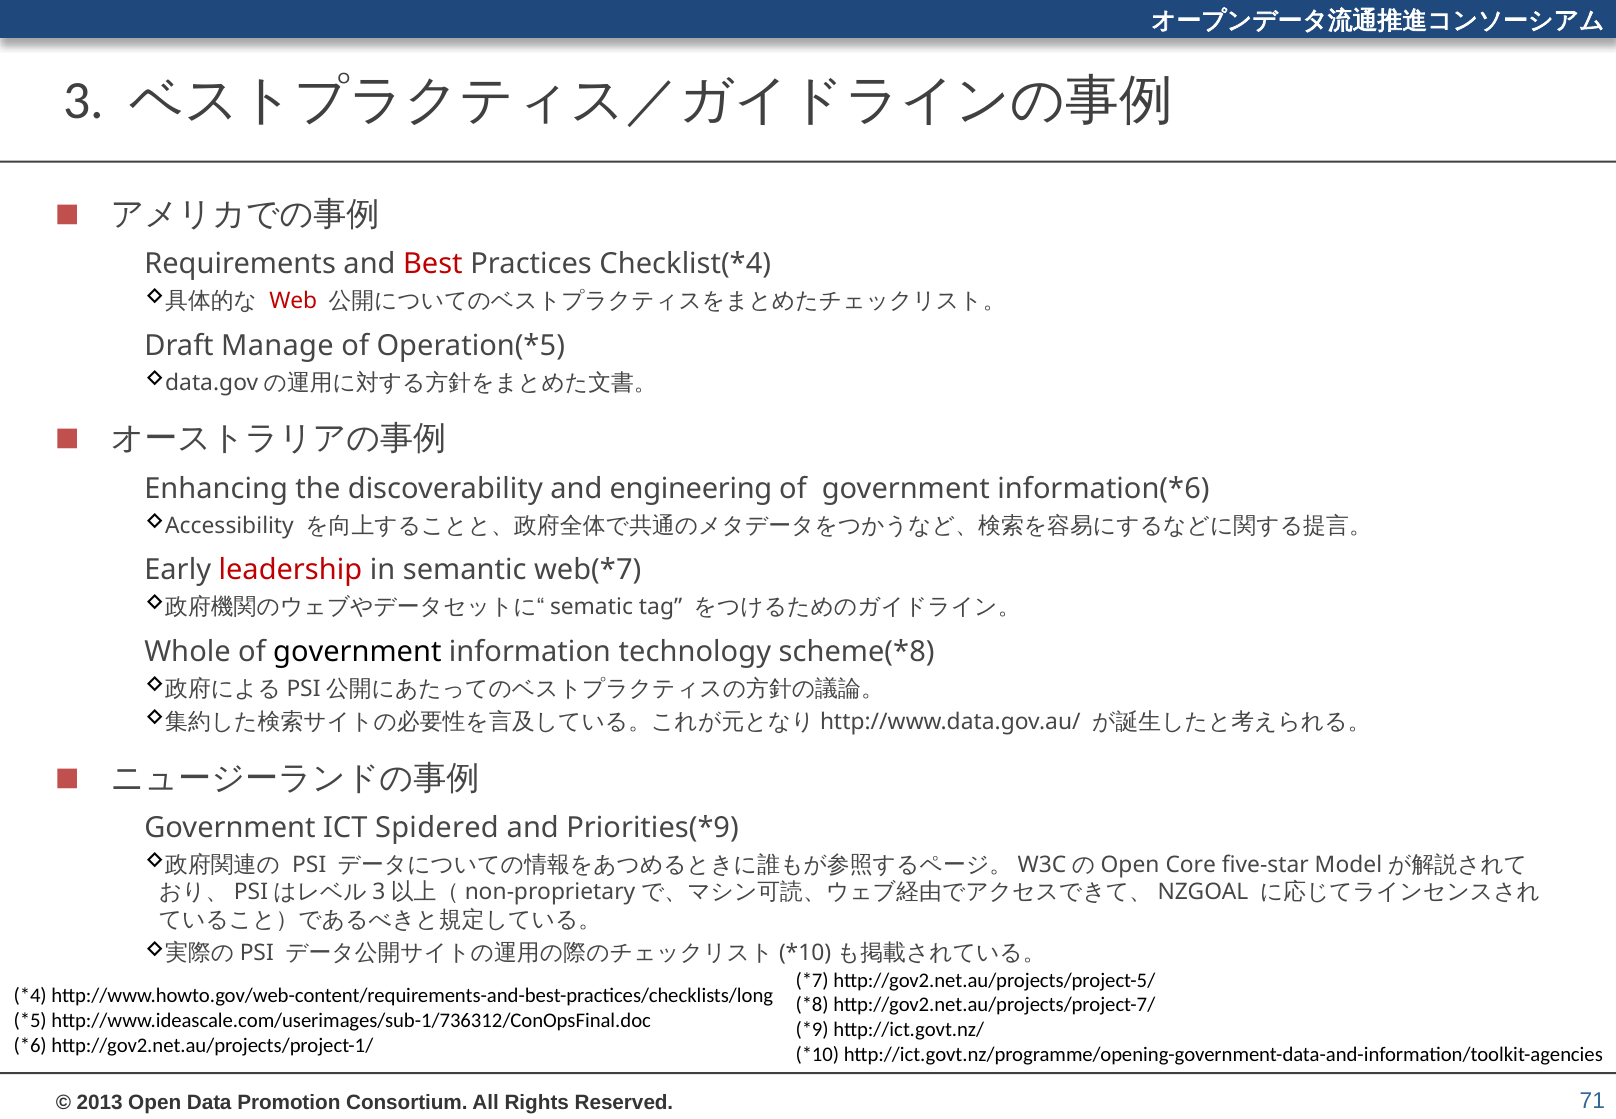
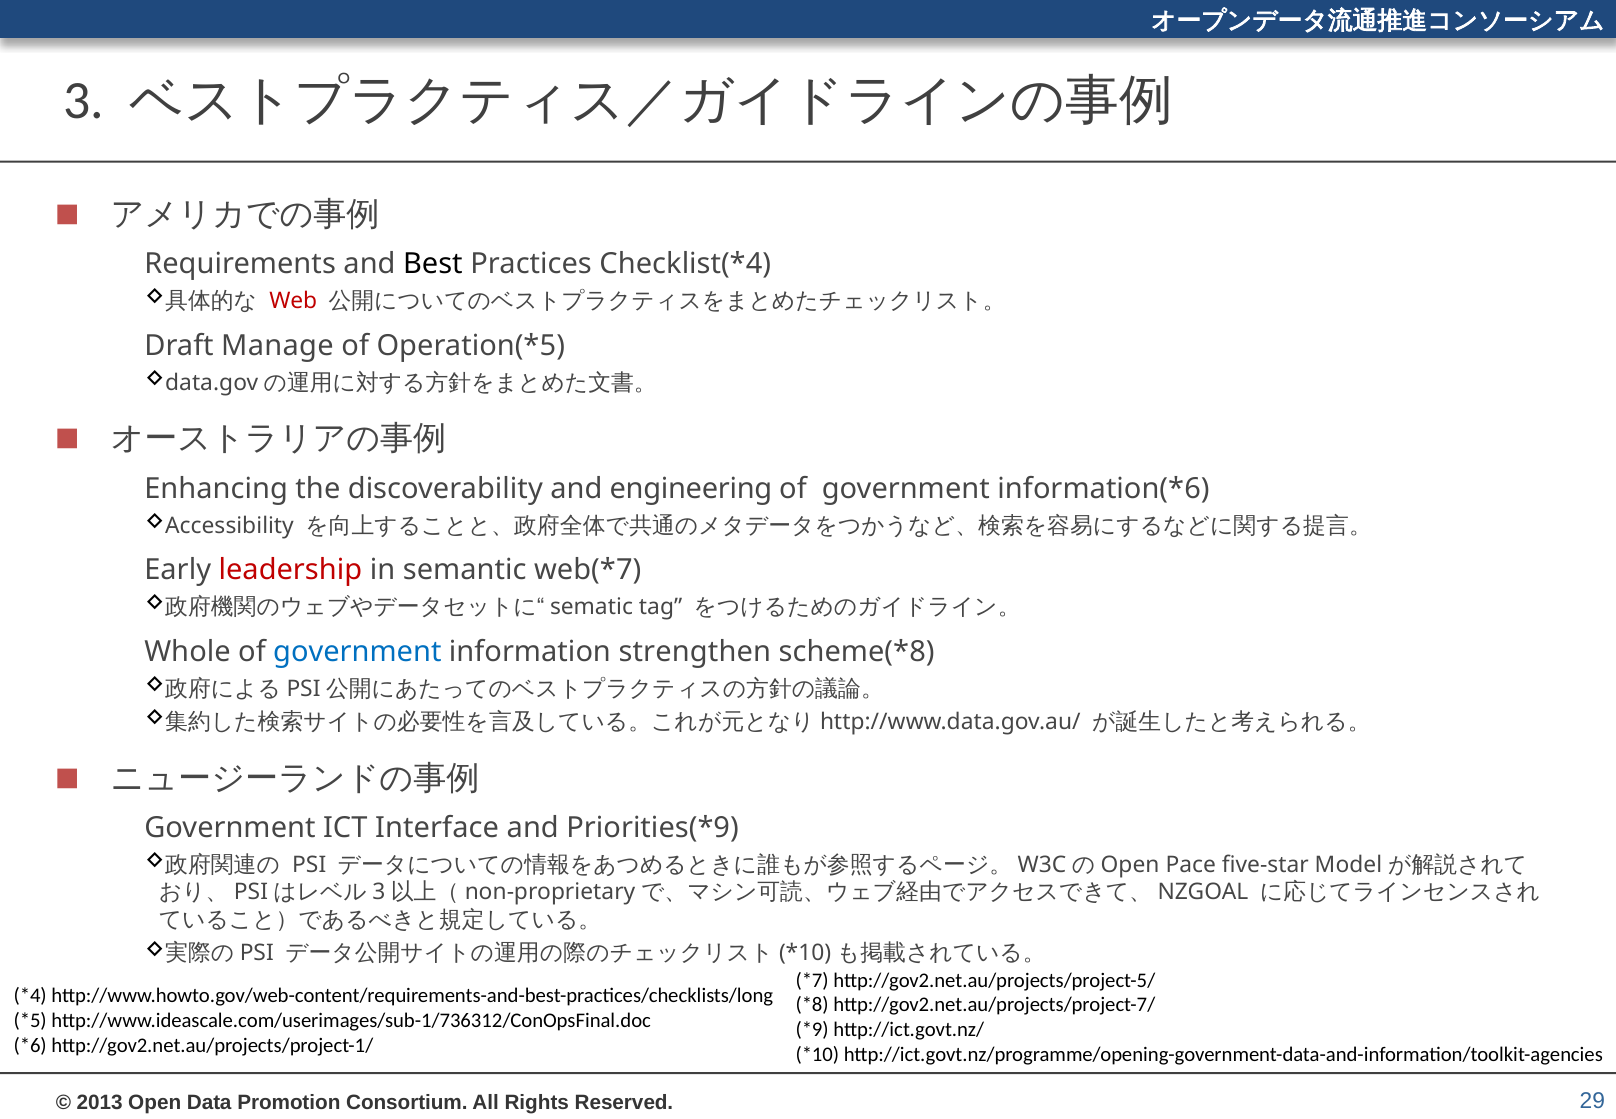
Best colour: red -> black (433, 264)
government colour: black -> blue (357, 651)
technology: technology -> strengthen (695, 651)
Spidered: Spidered -> Interface (437, 828)
Core: Core -> Pace (1191, 865)
71: 71 -> 29 (1592, 1101)
